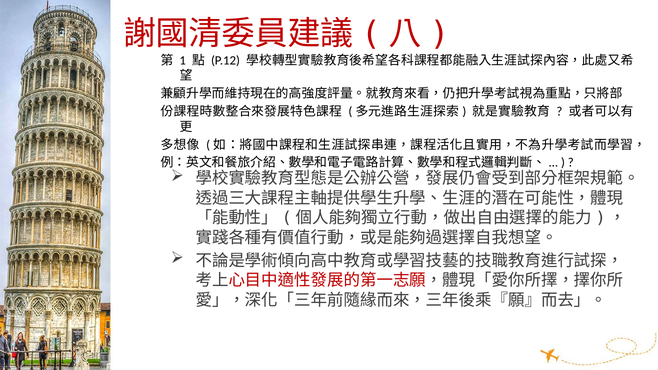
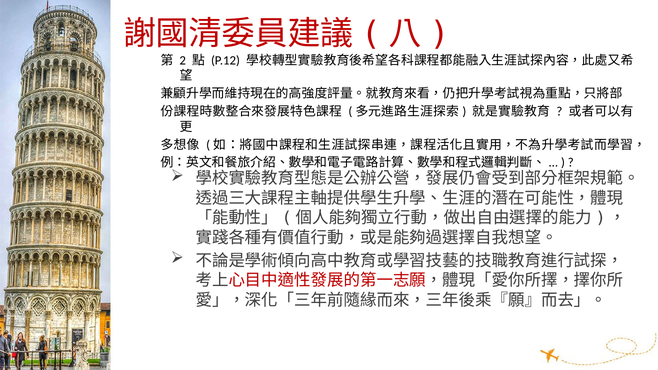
1: 1 -> 2 (183, 60)
